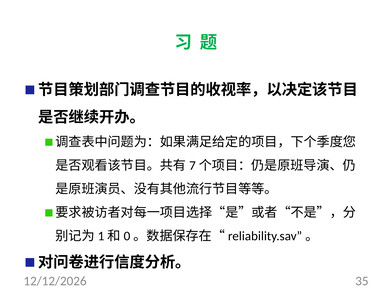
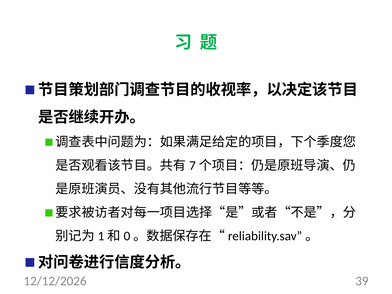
35: 35 -> 39 (362, 281)
